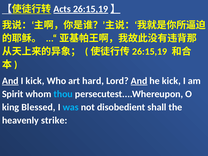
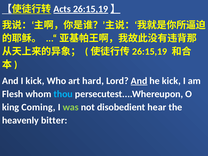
And underline: present -> none (10, 81)
Spirit: Spirit -> Flesh (13, 94)
Blessed: Blessed -> Coming (38, 107)
was colour: light blue -> light green (71, 107)
shall: shall -> hear (157, 107)
strike: strike -> bitter (54, 120)
